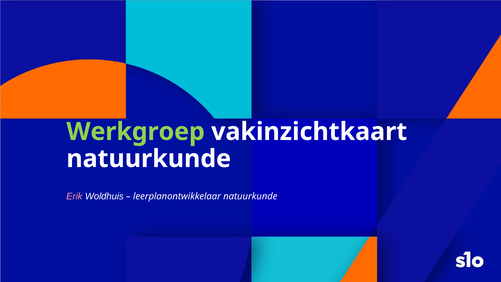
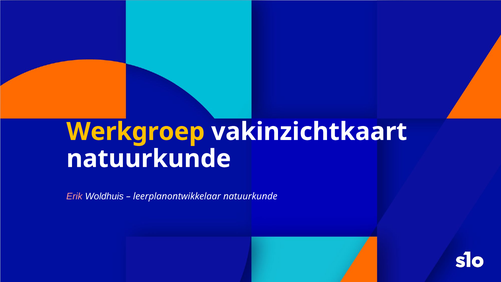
Werkgroep colour: light green -> yellow (136, 132)
